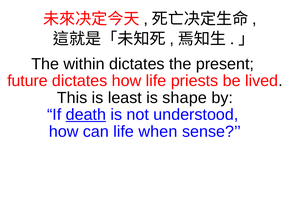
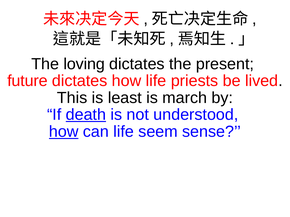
within: within -> loving (84, 64)
shape: shape -> march (185, 98)
how underline: none -> present (64, 132)
when: when -> seem (158, 132)
